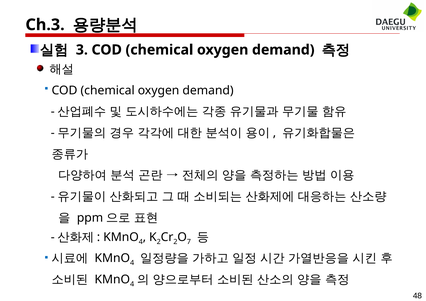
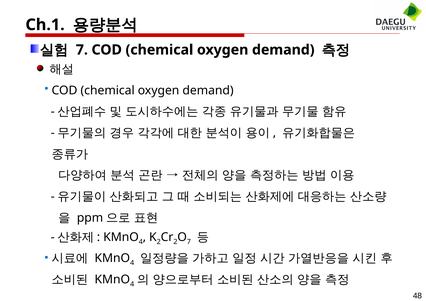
Ch.3: Ch.3 -> Ch.1 (45, 25)
3: 3 -> 7 (82, 50)
